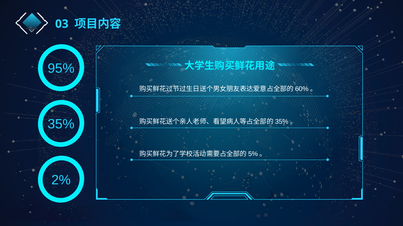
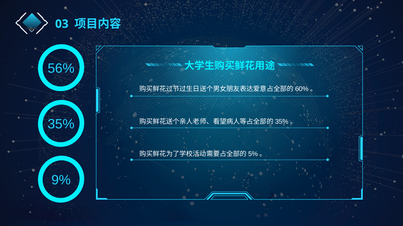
95%: 95% -> 56% (61, 69)
2%: 2% -> 9% (61, 181)
